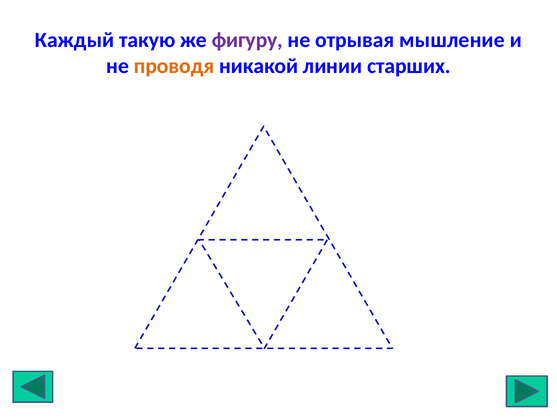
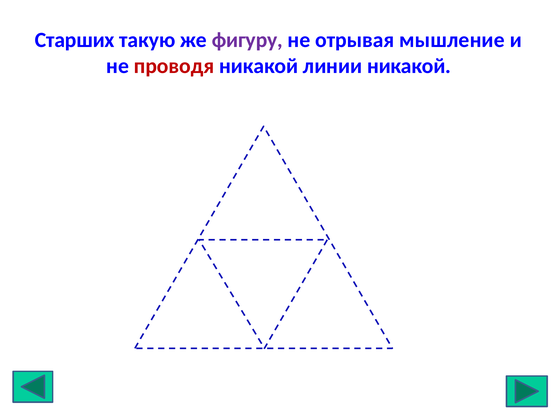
Каждый: Каждый -> Старших (75, 40)
проводя colour: orange -> red (174, 66)
линии старших: старших -> никакой (409, 66)
